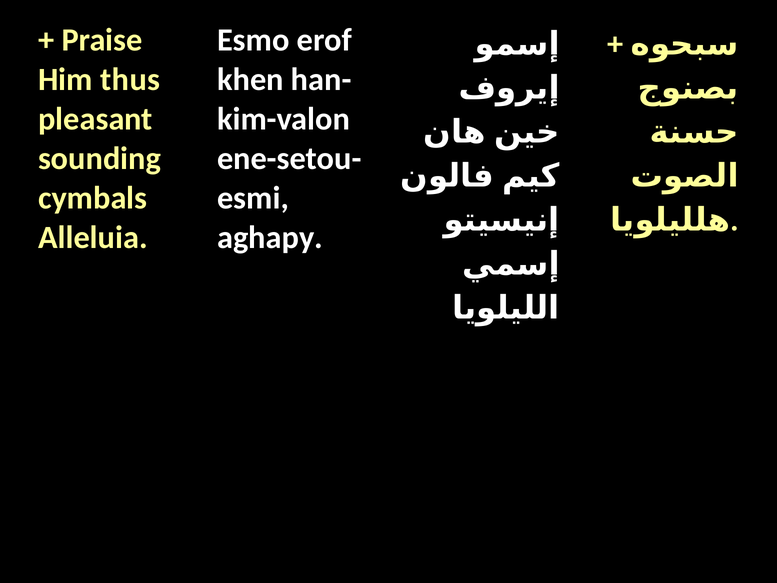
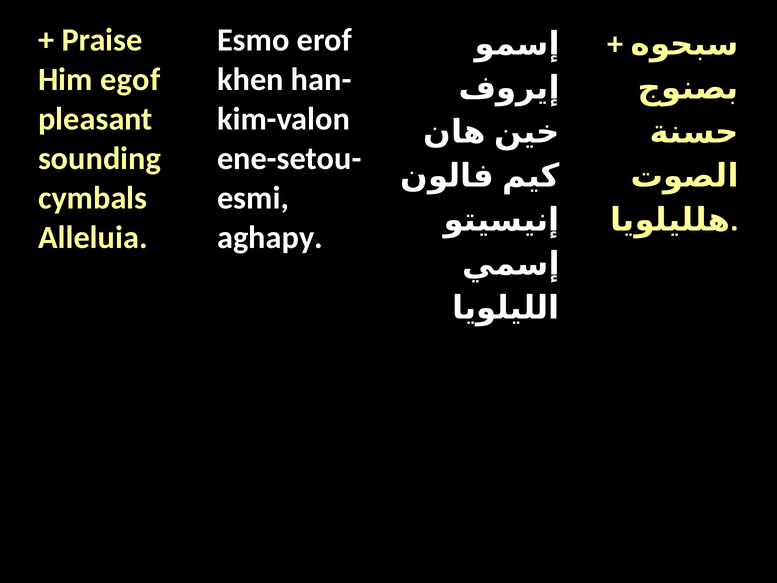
thus: thus -> egof (130, 80)
